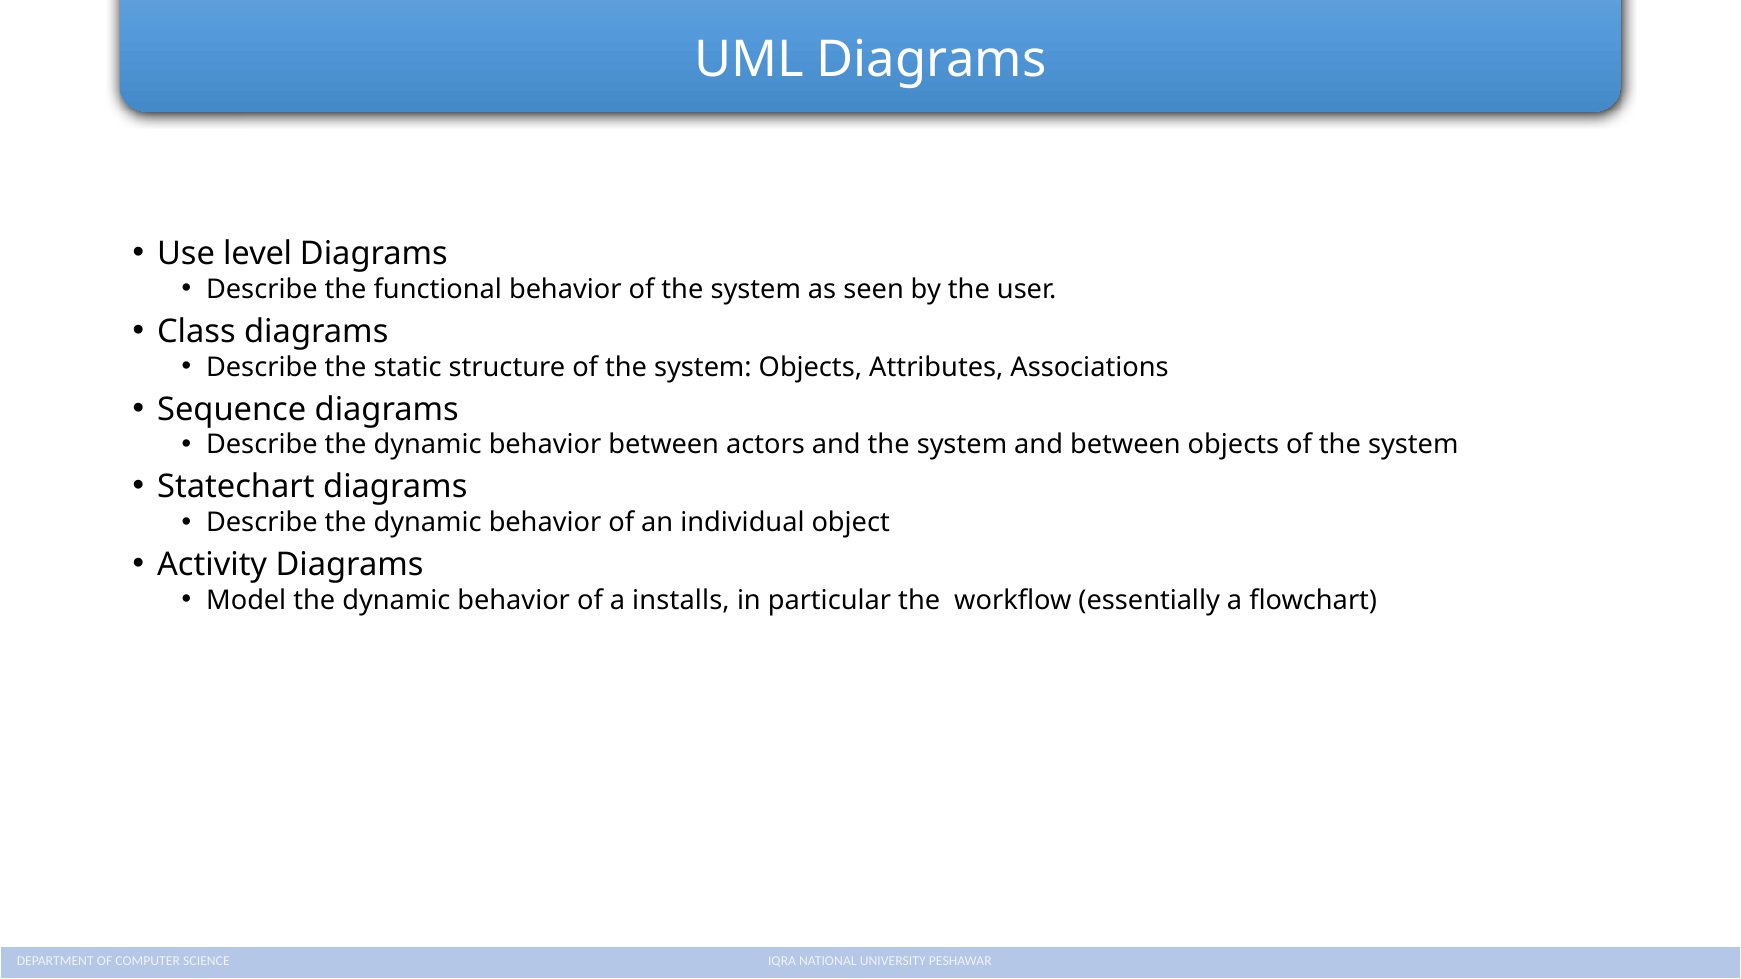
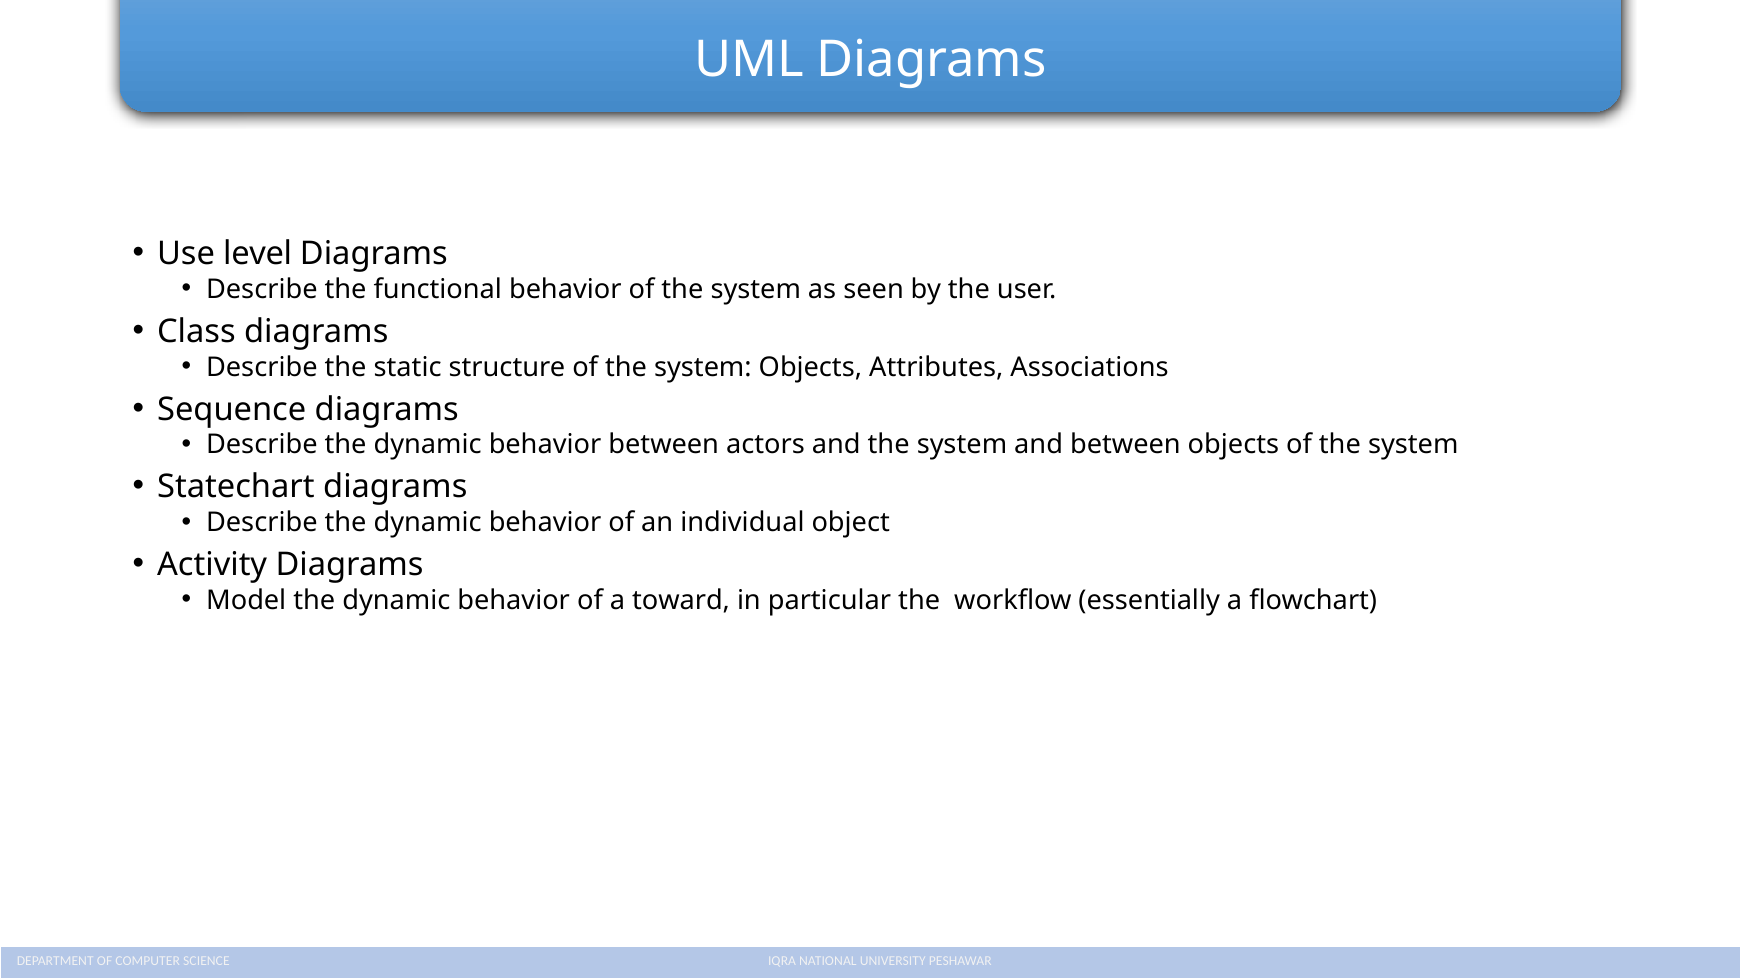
installs: installs -> toward (681, 601)
